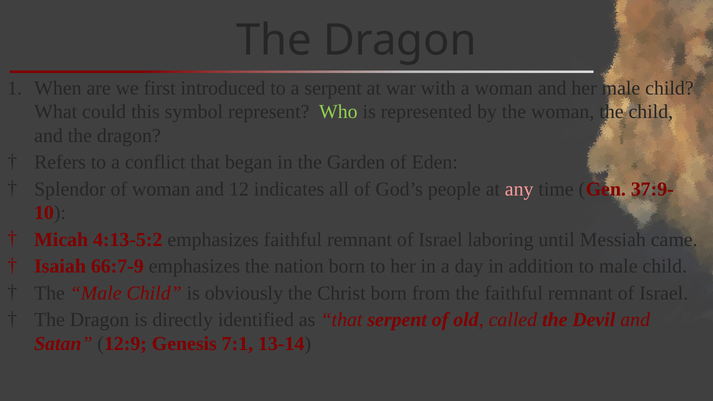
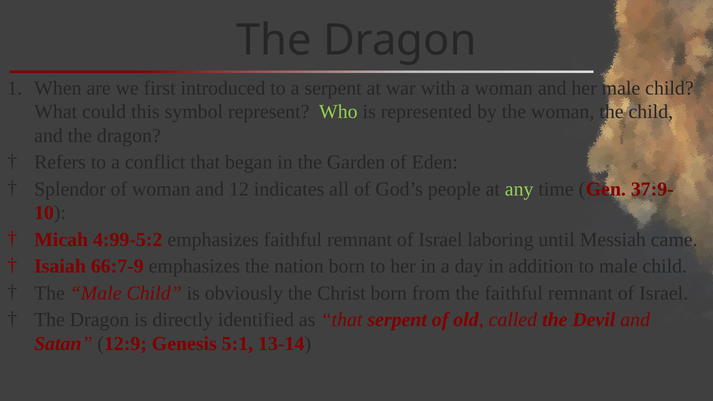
any colour: pink -> light green (519, 189)
4:13-5:2: 4:13-5:2 -> 4:99-5:2 (128, 240)
7:1: 7:1 -> 5:1 (237, 344)
